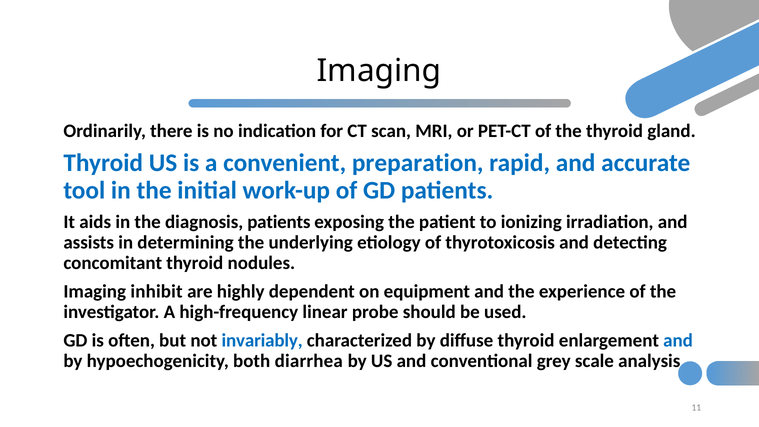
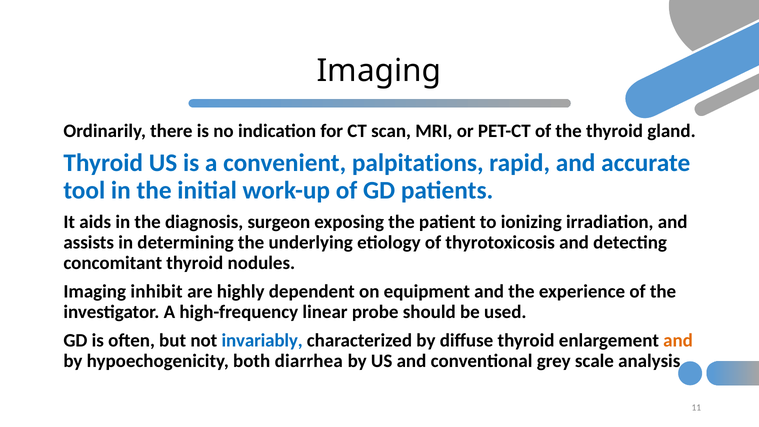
preparation: preparation -> palpitations (418, 163)
diagnosis patients: patients -> surgeon (279, 222)
and colour: blue -> orange (678, 340)
